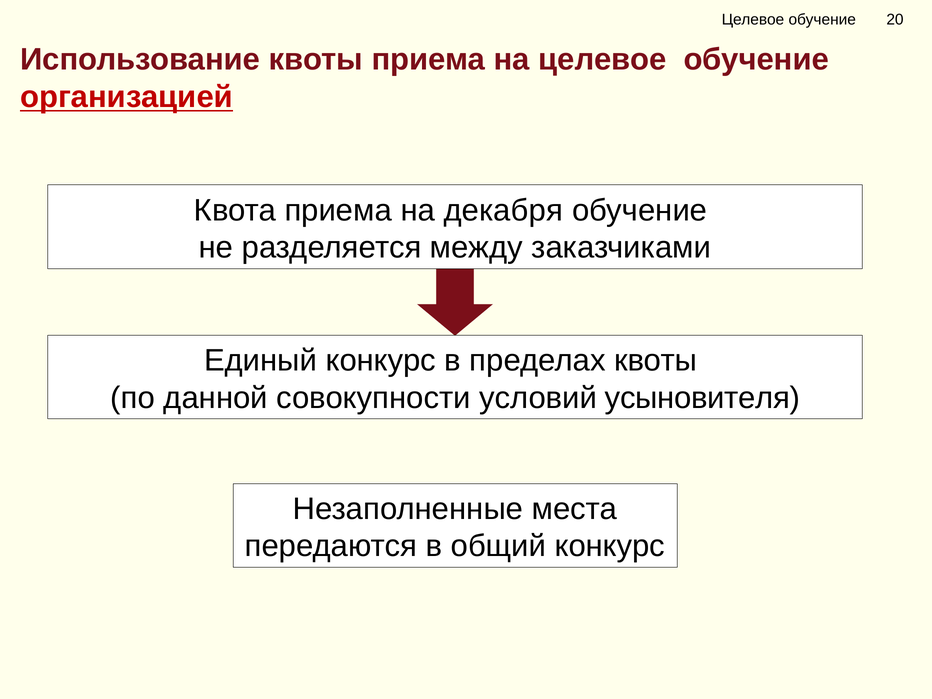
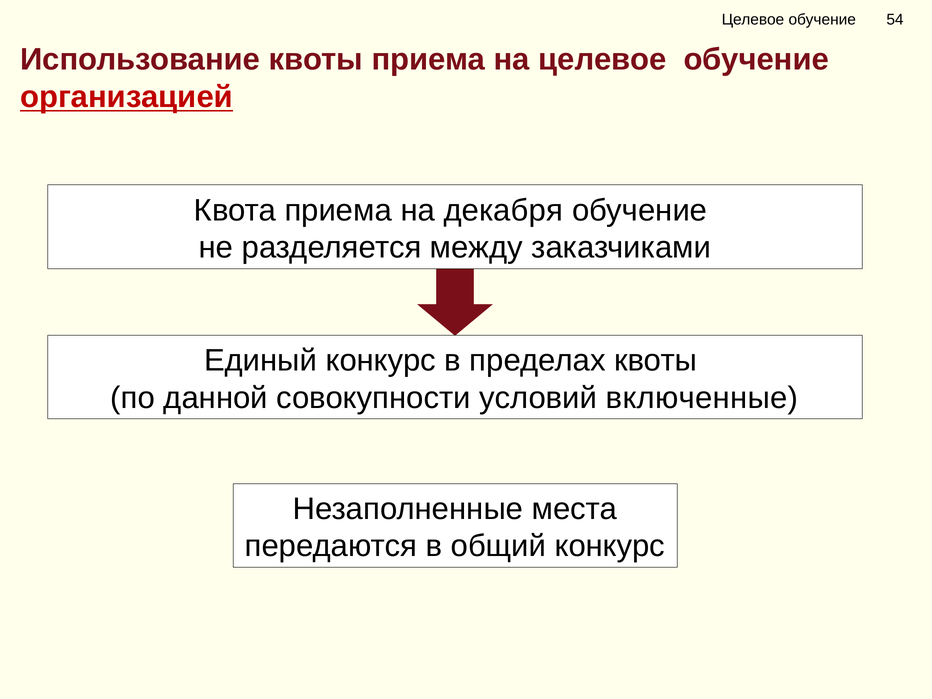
20: 20 -> 54 (895, 20)
усыновителя: усыновителя -> включенные (702, 398)
